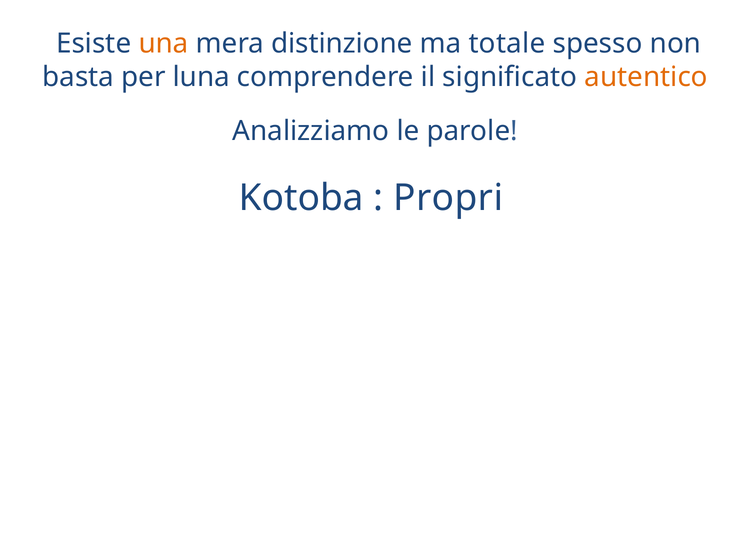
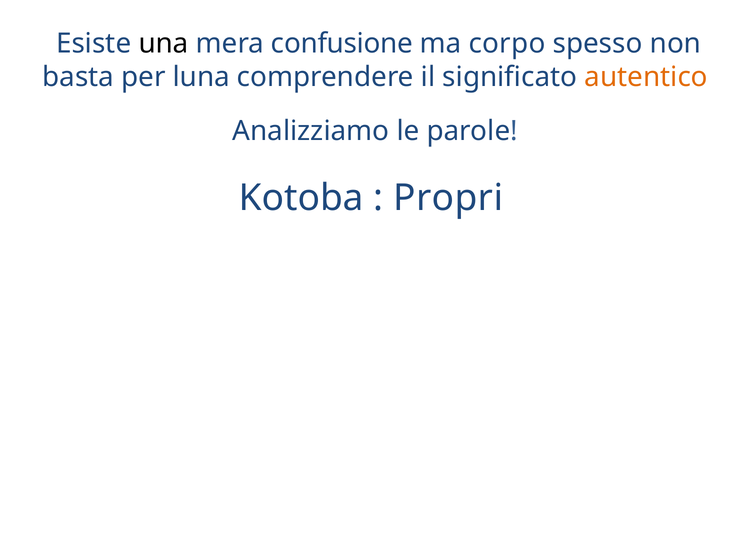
una colour: orange -> black (164, 44)
distinzione: distinzione -> confusione (342, 44)
totale: totale -> corpo (507, 44)
